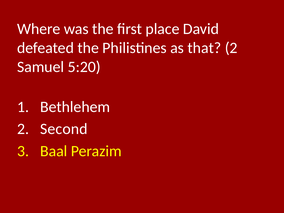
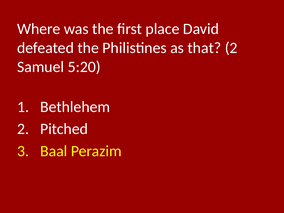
Second: Second -> Pitched (64, 129)
